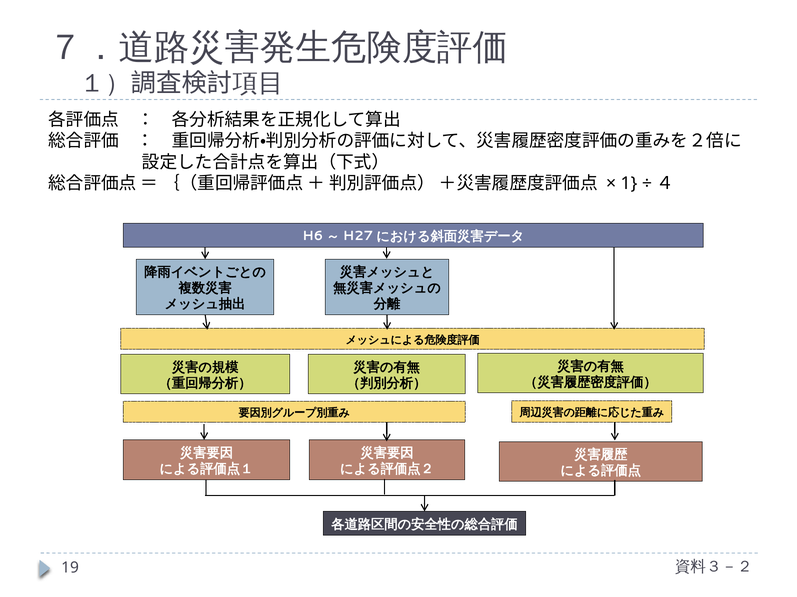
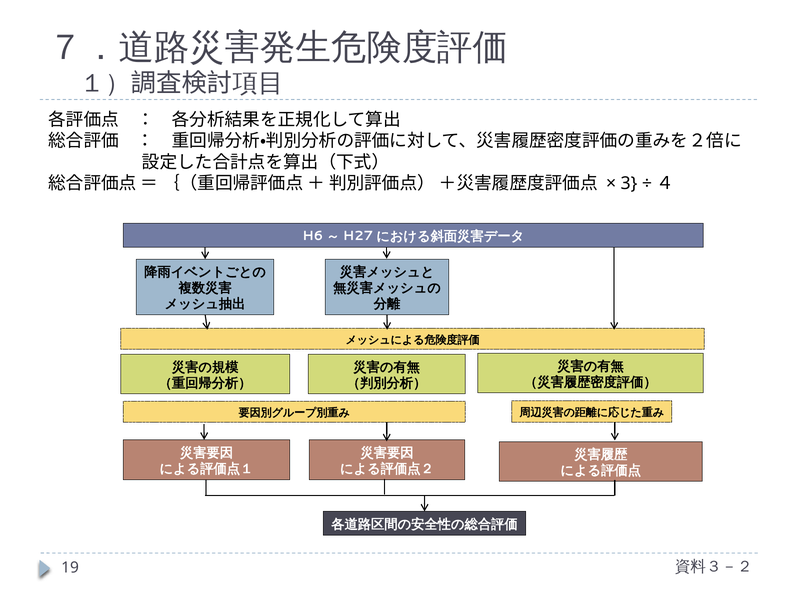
1: 1 -> 3 (629, 184)
